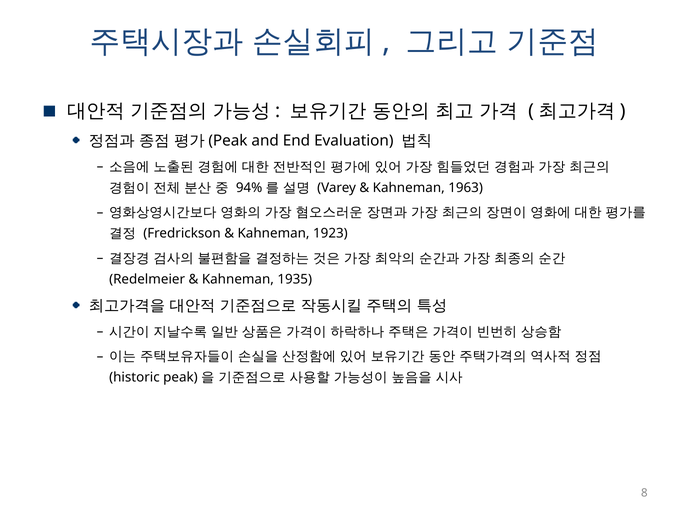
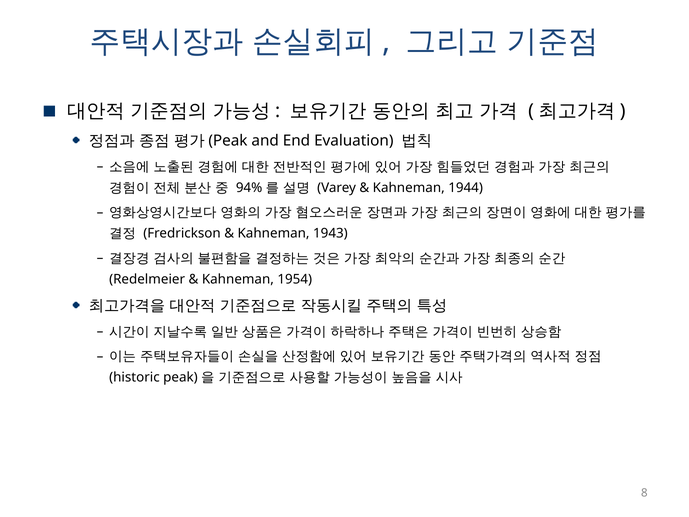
1963: 1963 -> 1944 (466, 187)
1923: 1923 -> 1943 (330, 233)
1935: 1935 -> 1954 (295, 279)
